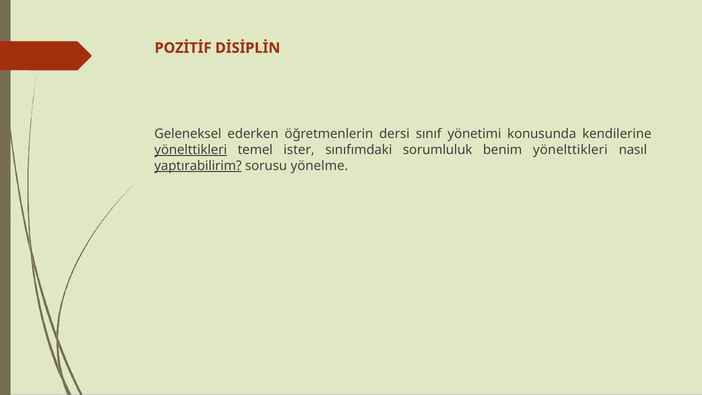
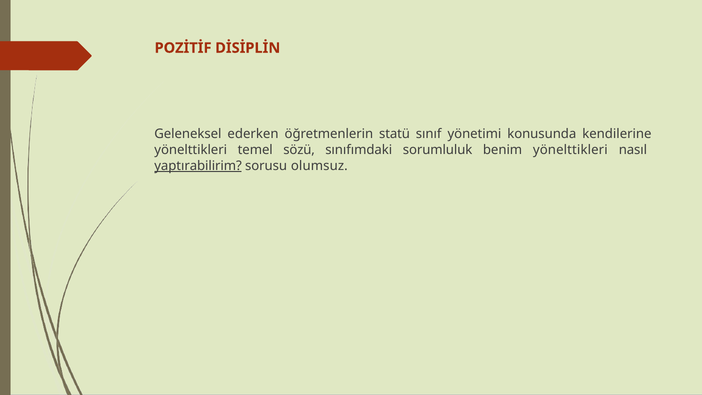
dersi: dersi -> statü (394, 134)
yönelttikleri underline: present -> none (191, 150)
ister: ister -> sözü (299, 150)
yönelme: yönelme -> olumsuz (319, 166)
